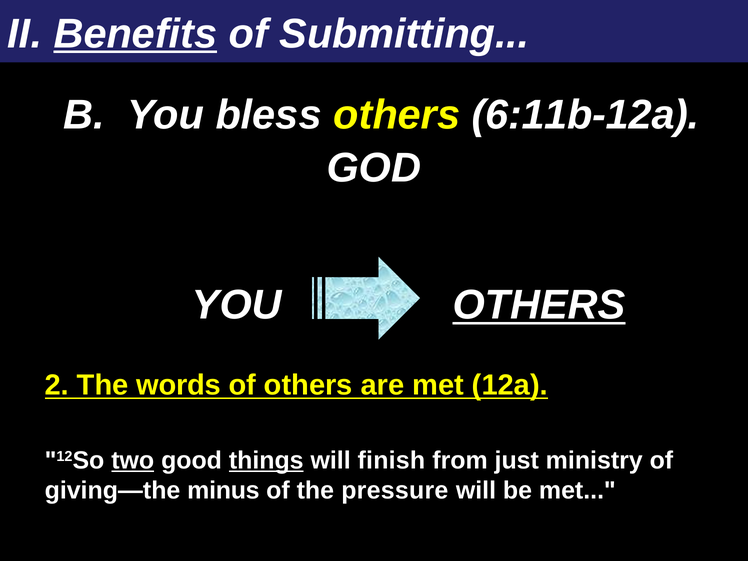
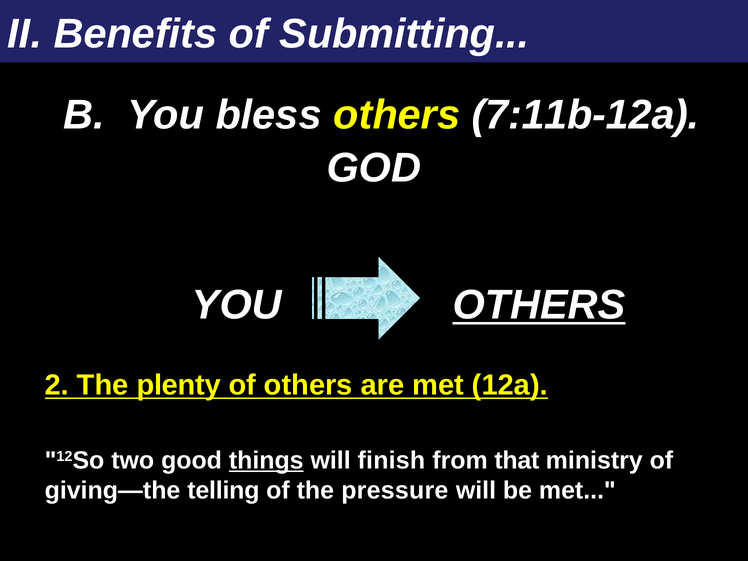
Benefits underline: present -> none (135, 34)
6:11b-12a: 6:11b-12a -> 7:11b-12a (586, 115)
words: words -> plenty (179, 385)
two underline: present -> none (133, 461)
just: just -> that (517, 461)
minus: minus -> telling (223, 490)
